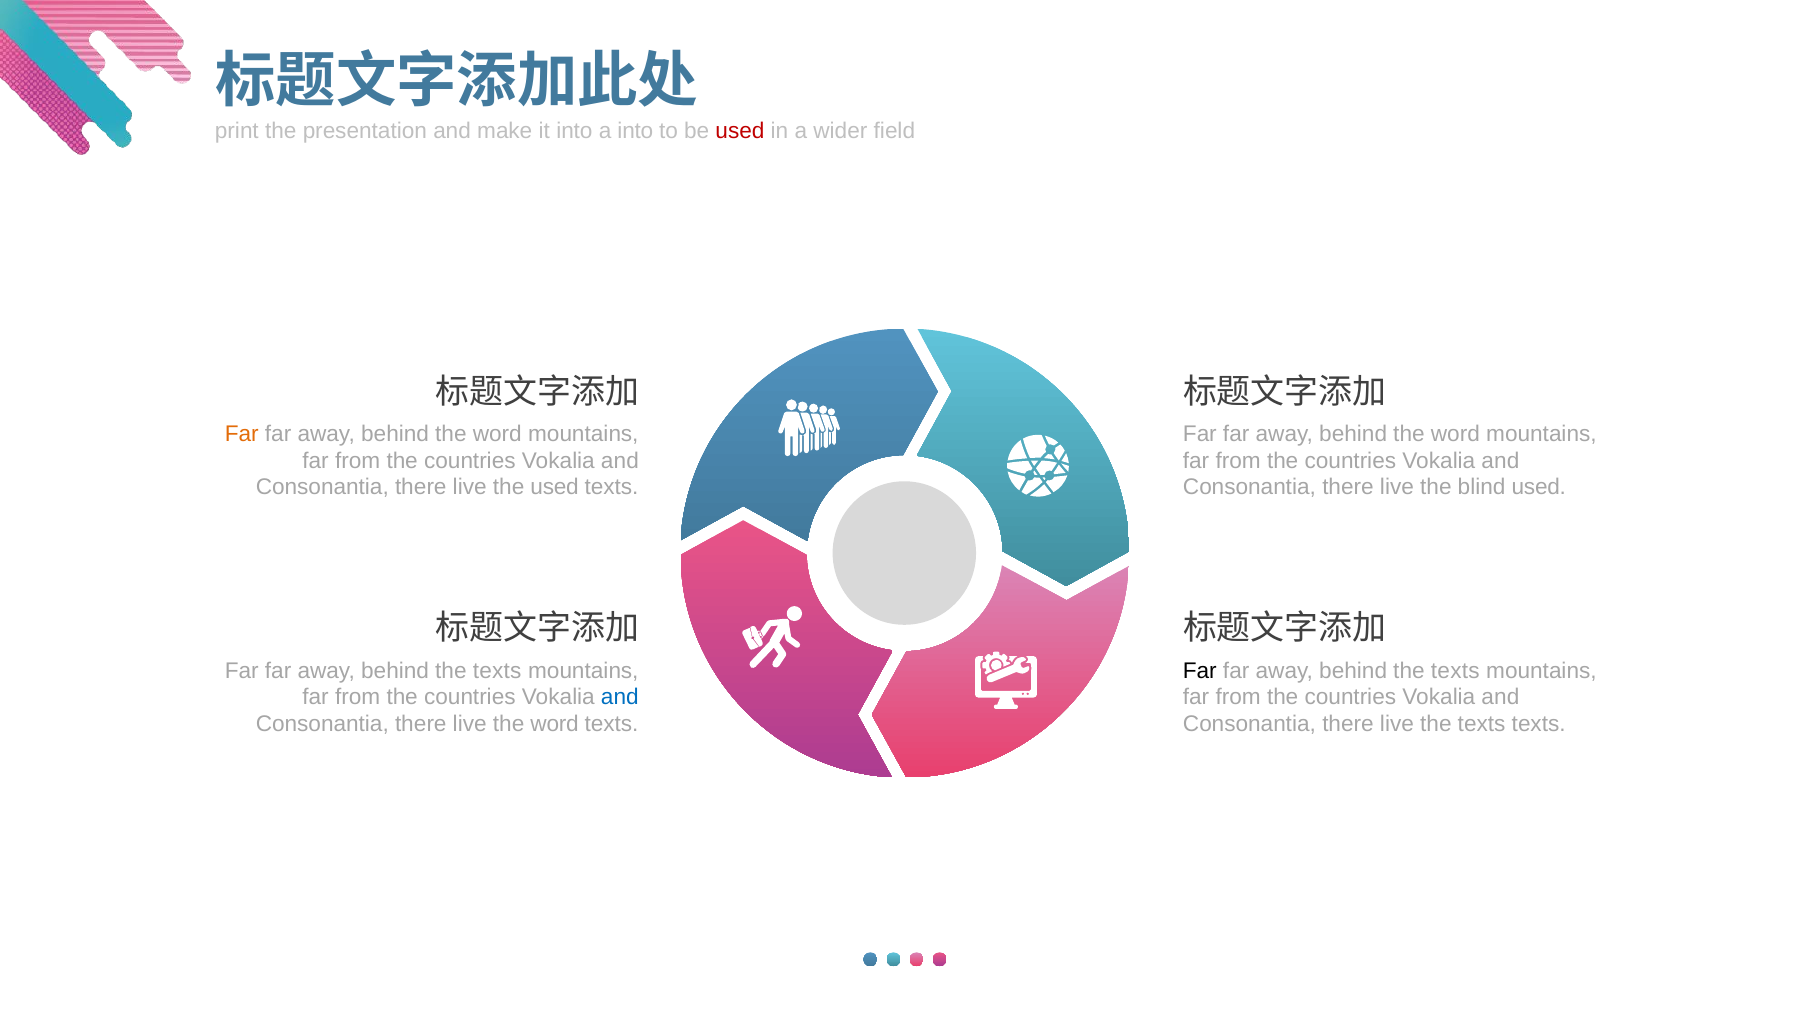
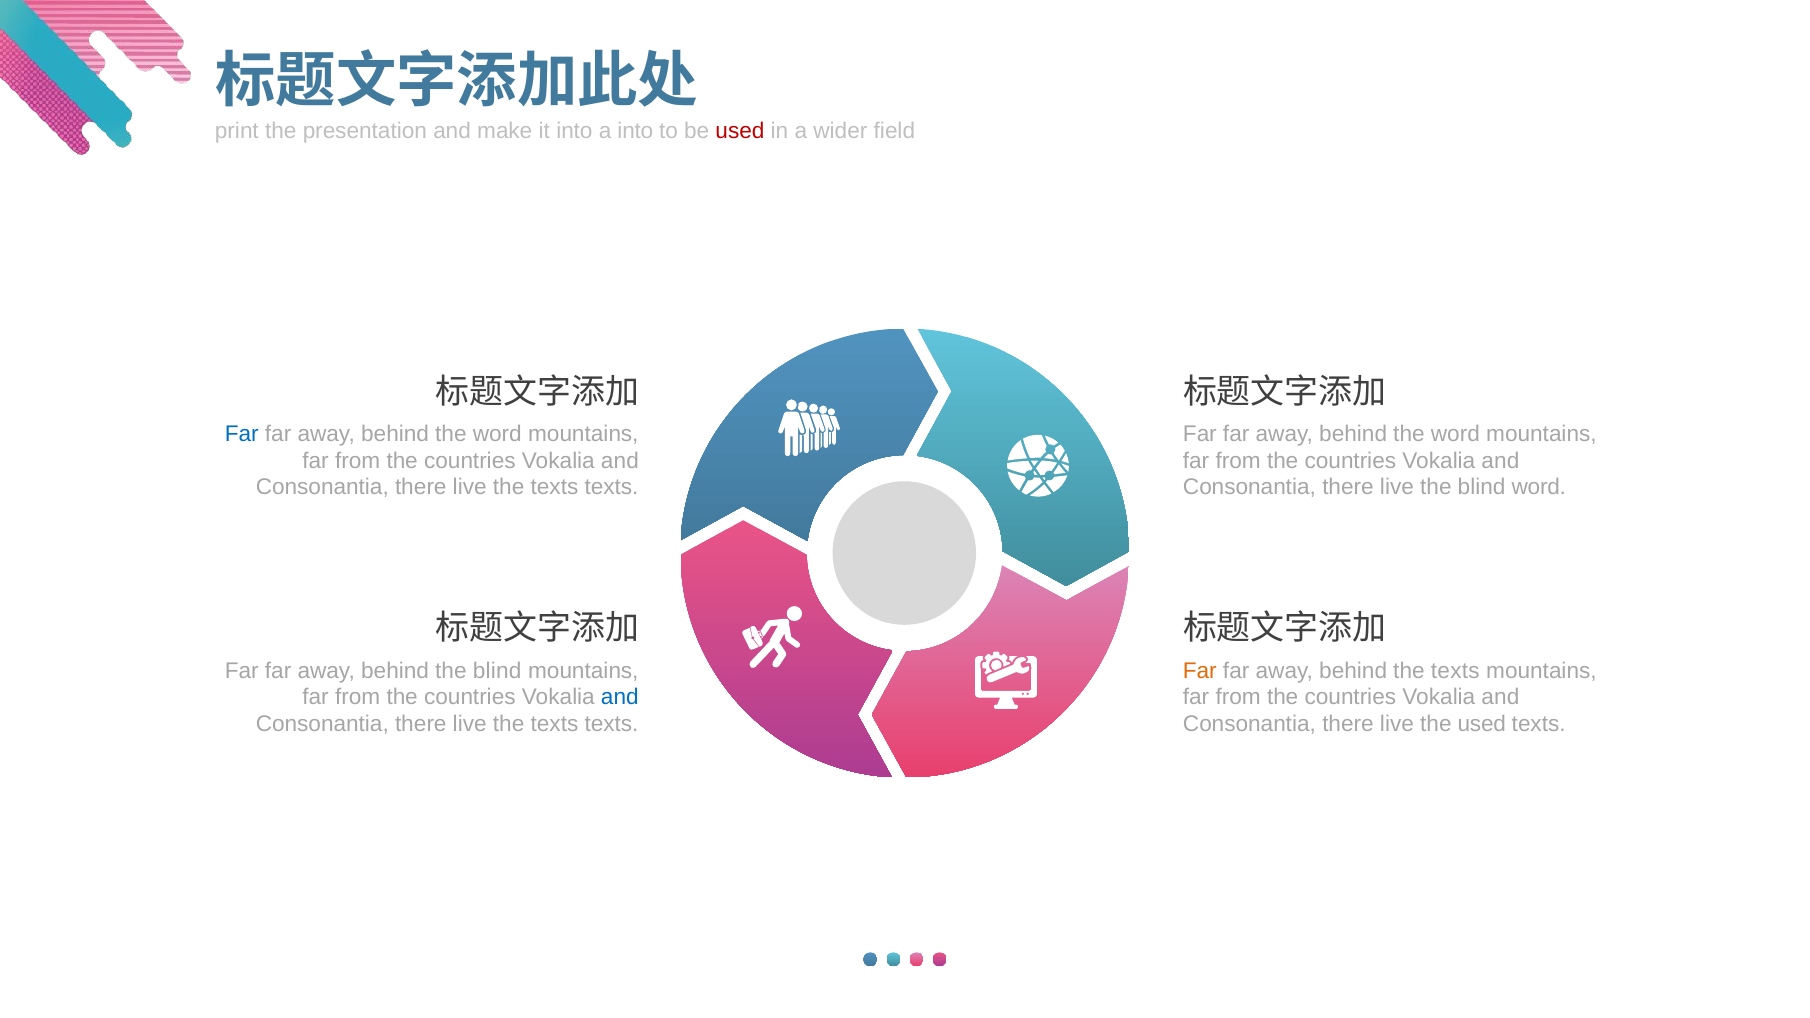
Far colour: orange -> blue (242, 434)
used: used -> texts (554, 487)
blind used: used -> word (1539, 487)
texts: texts -> blind (497, 671)
Far colour: black -> orange (1200, 671)
word: word -> texts (554, 724)
live the texts: texts -> used (1482, 724)
